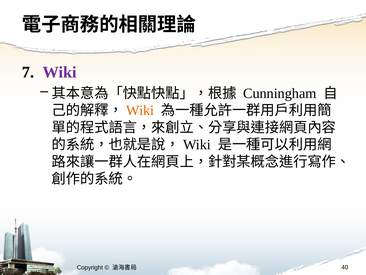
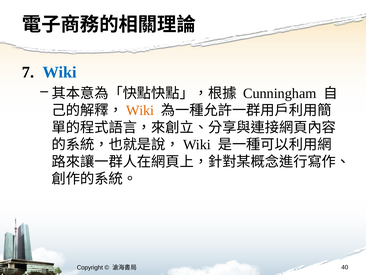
Wiki colour: purple -> blue (60, 72)
